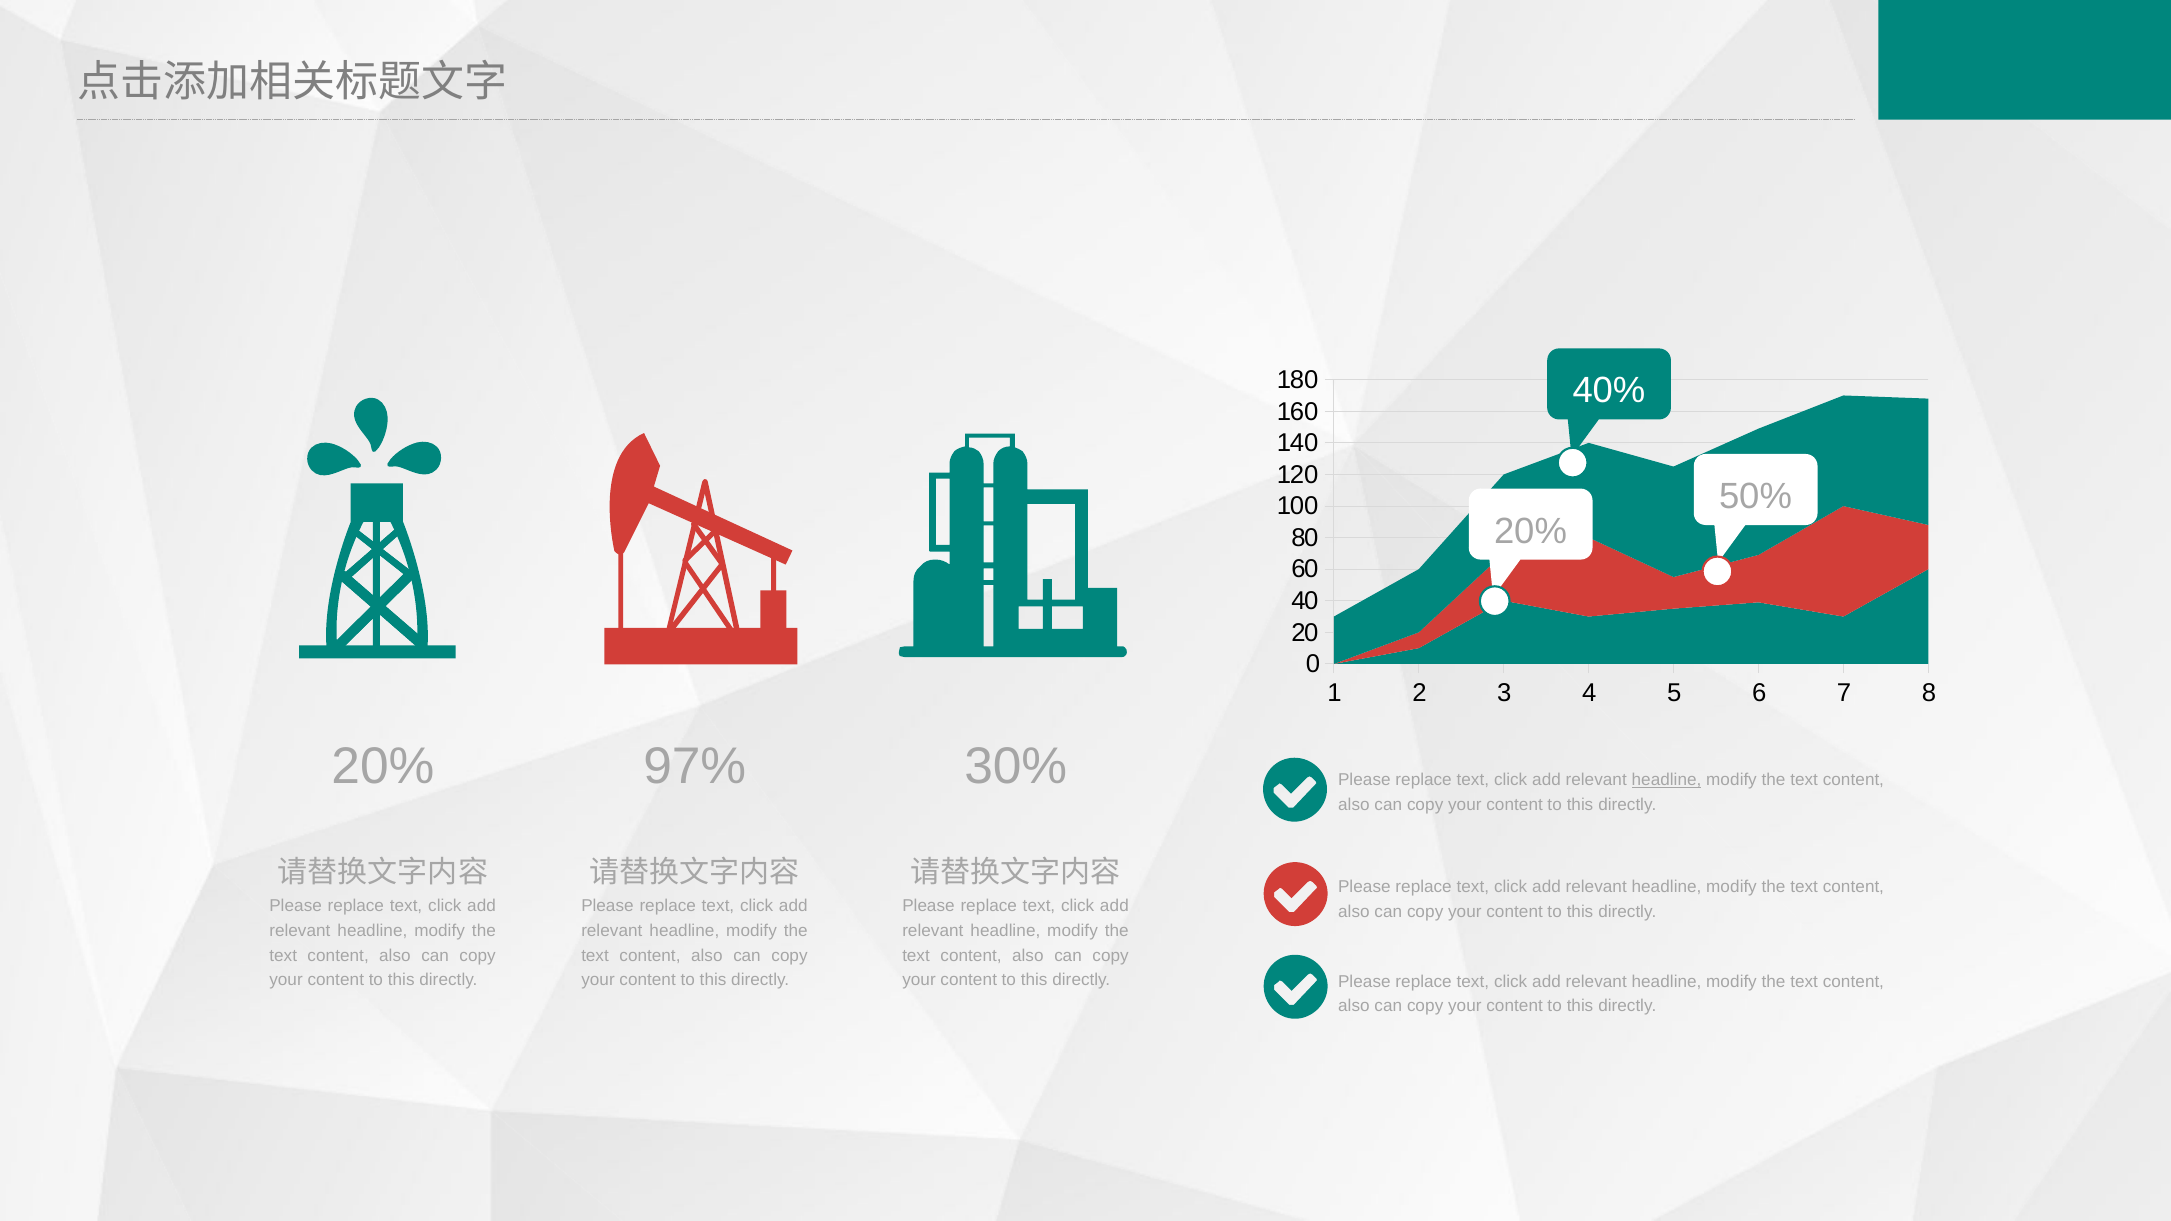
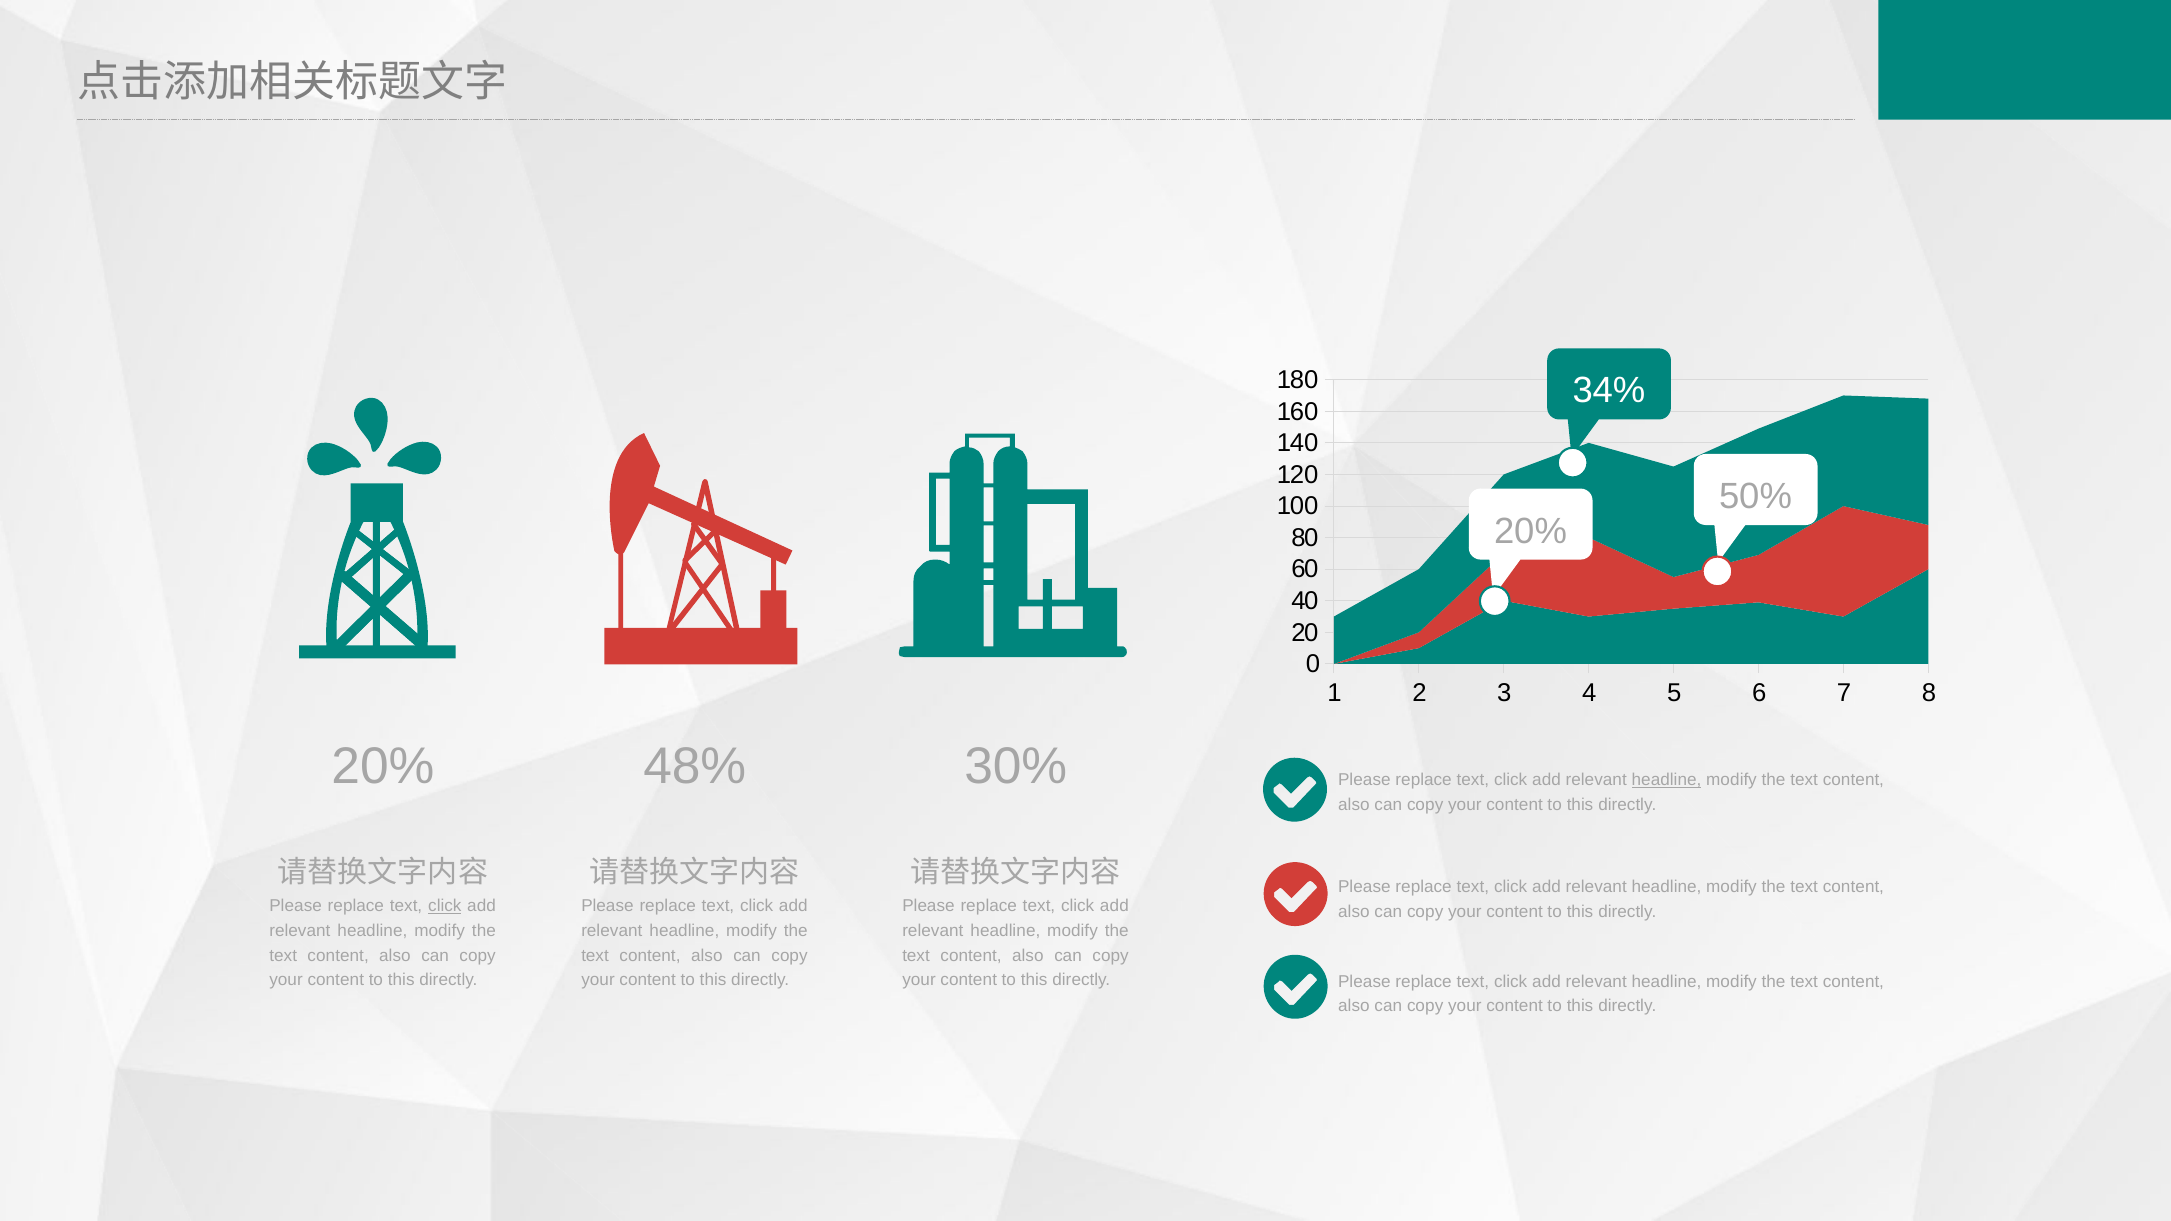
40%: 40% -> 34% (1609, 391)
97%: 97% -> 48% (695, 767)
click underline: none -> present (445, 906)
